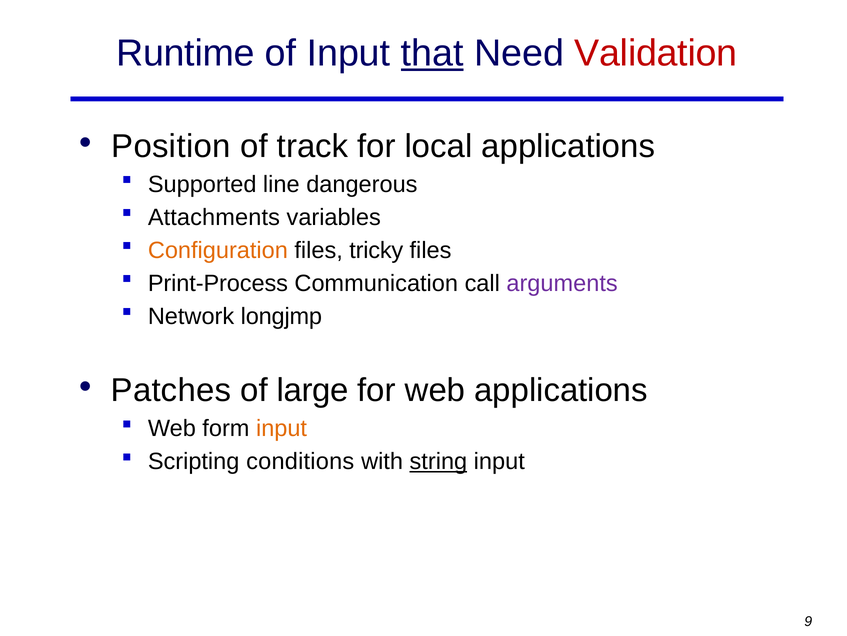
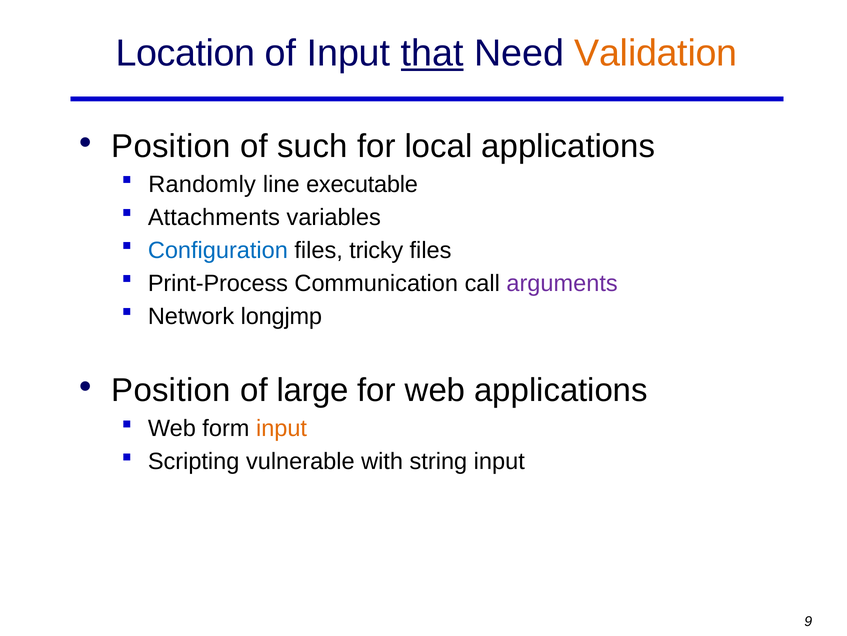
Runtime: Runtime -> Location (185, 53)
Validation colour: red -> orange (656, 53)
track: track -> such (312, 146)
Supported: Supported -> Randomly (202, 184)
dangerous: dangerous -> executable (362, 184)
Configuration colour: orange -> blue (218, 250)
Patches: Patches -> Position (171, 390)
conditions: conditions -> vulnerable (300, 461)
string underline: present -> none (438, 461)
